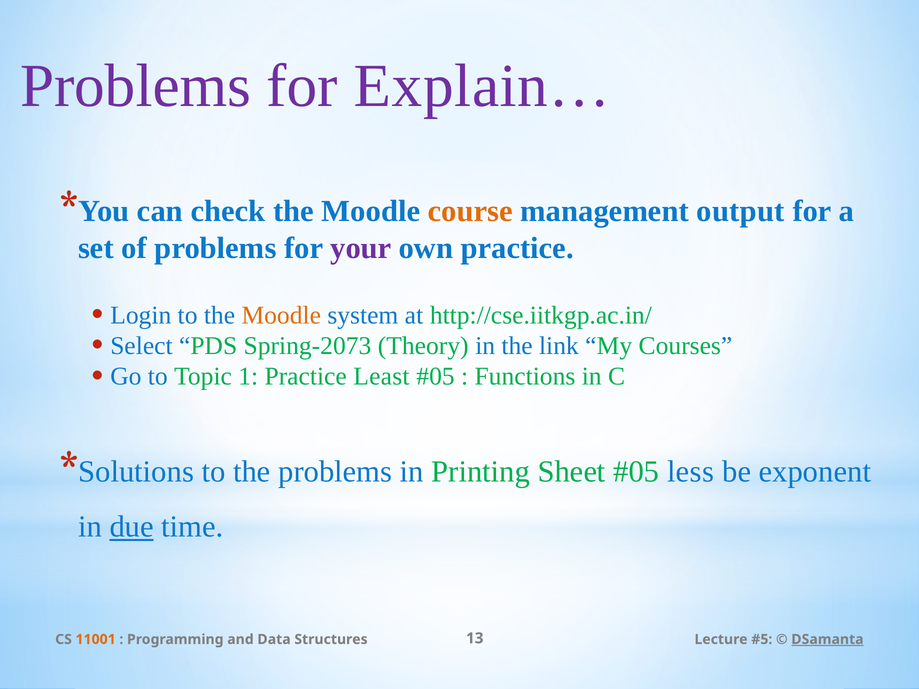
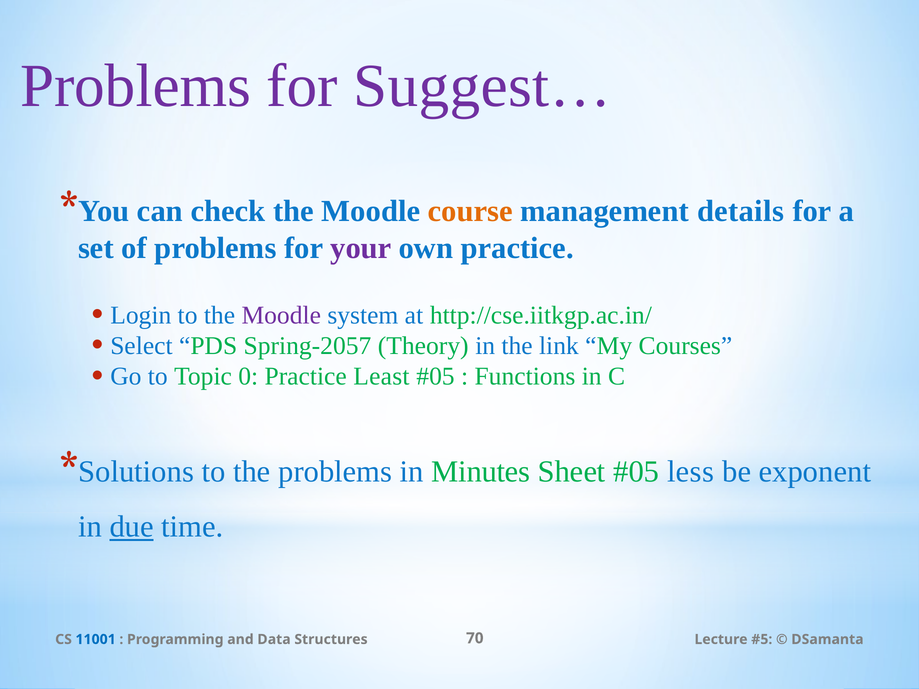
Explain…: Explain… -> Suggest… (482, 86)
output: output -> details (740, 211)
Moodle colour: orange -> purple (281, 315)
Spring-2073: Spring-2073 -> Spring-2057 (307, 346)
1: 1 -> 0 (248, 377)
Printing: Printing -> Minutes (481, 472)
11001 colour: orange -> blue (96, 640)
13: 13 -> 70 (475, 638)
DSamanta underline: present -> none (827, 640)
